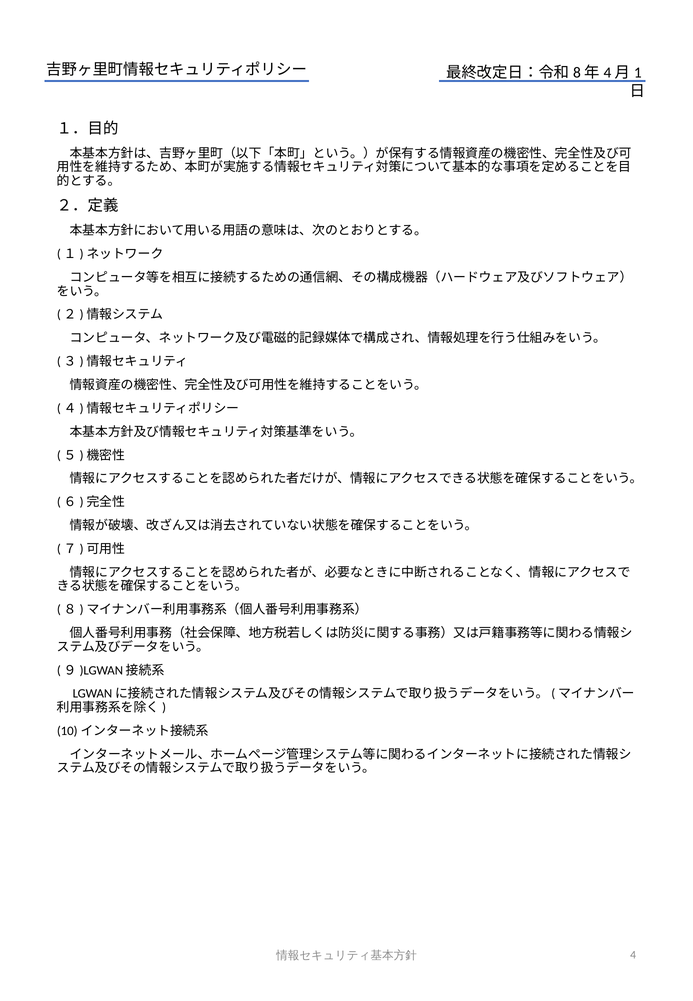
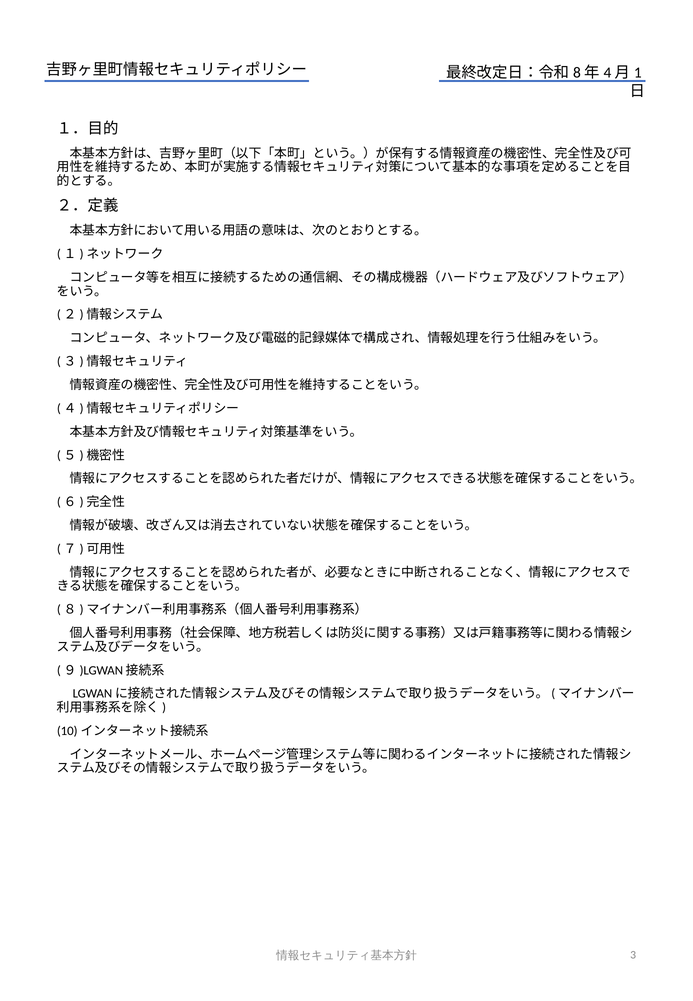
4: 4 -> 3 (633, 955)
